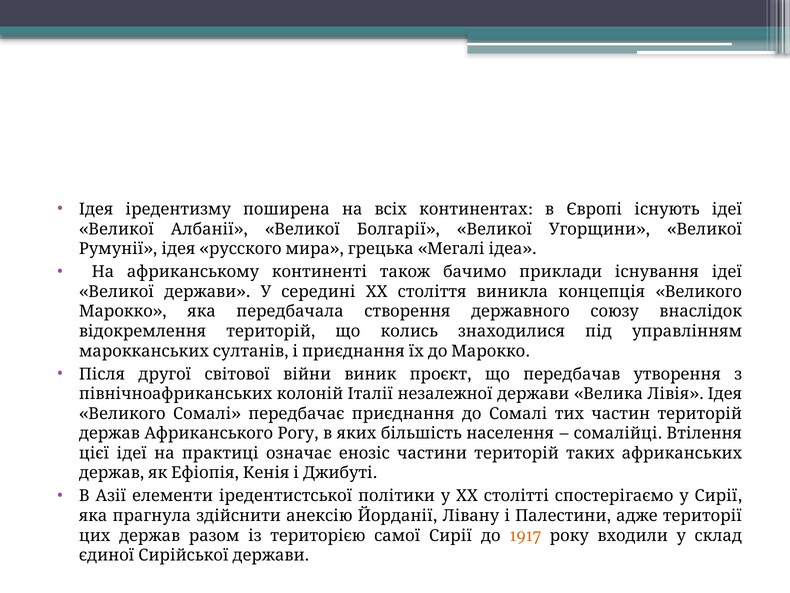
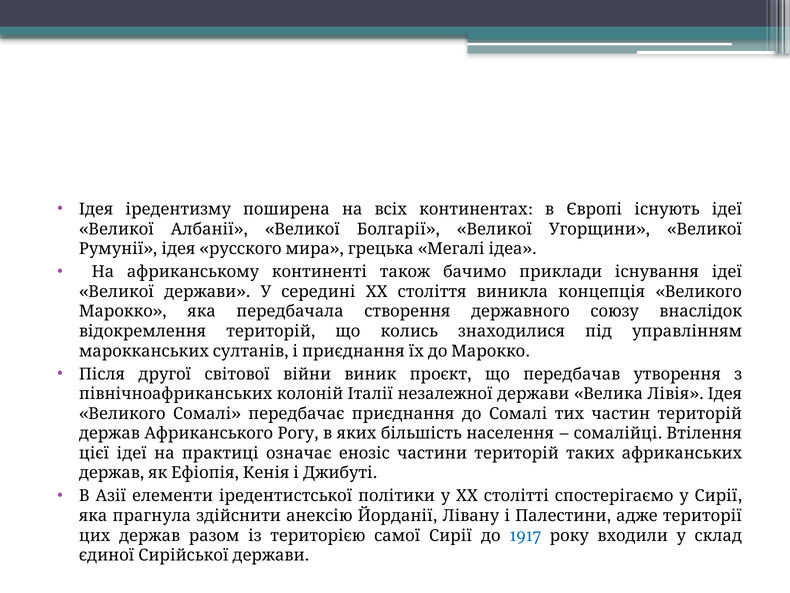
1917 colour: orange -> blue (525, 535)
